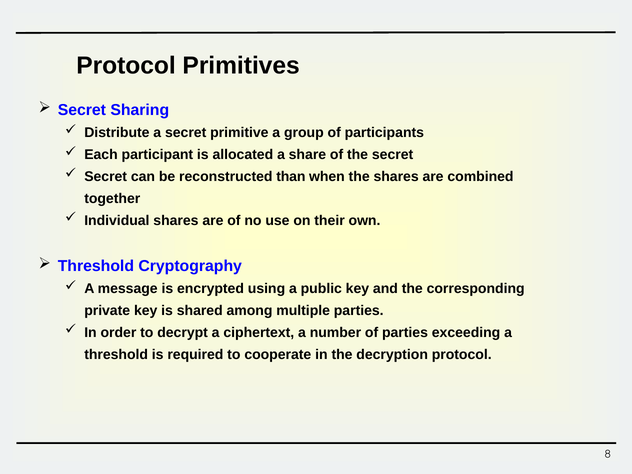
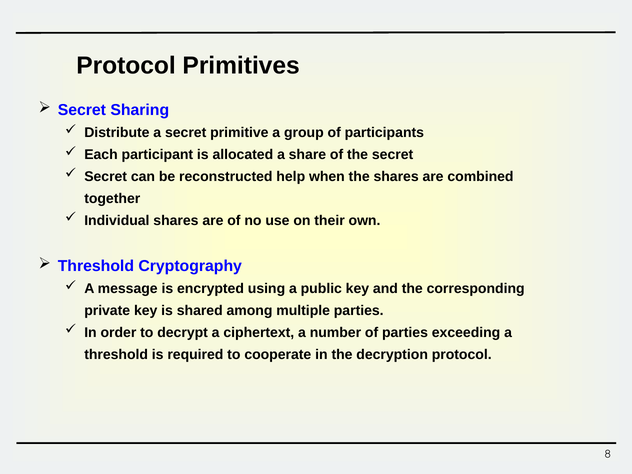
than: than -> help (291, 177)
